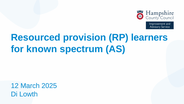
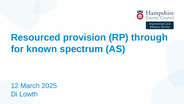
learners: learners -> through (149, 37)
